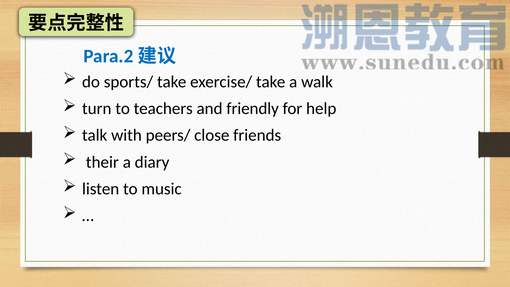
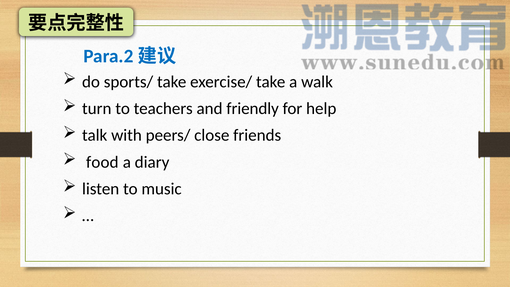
their: their -> food (102, 162)
